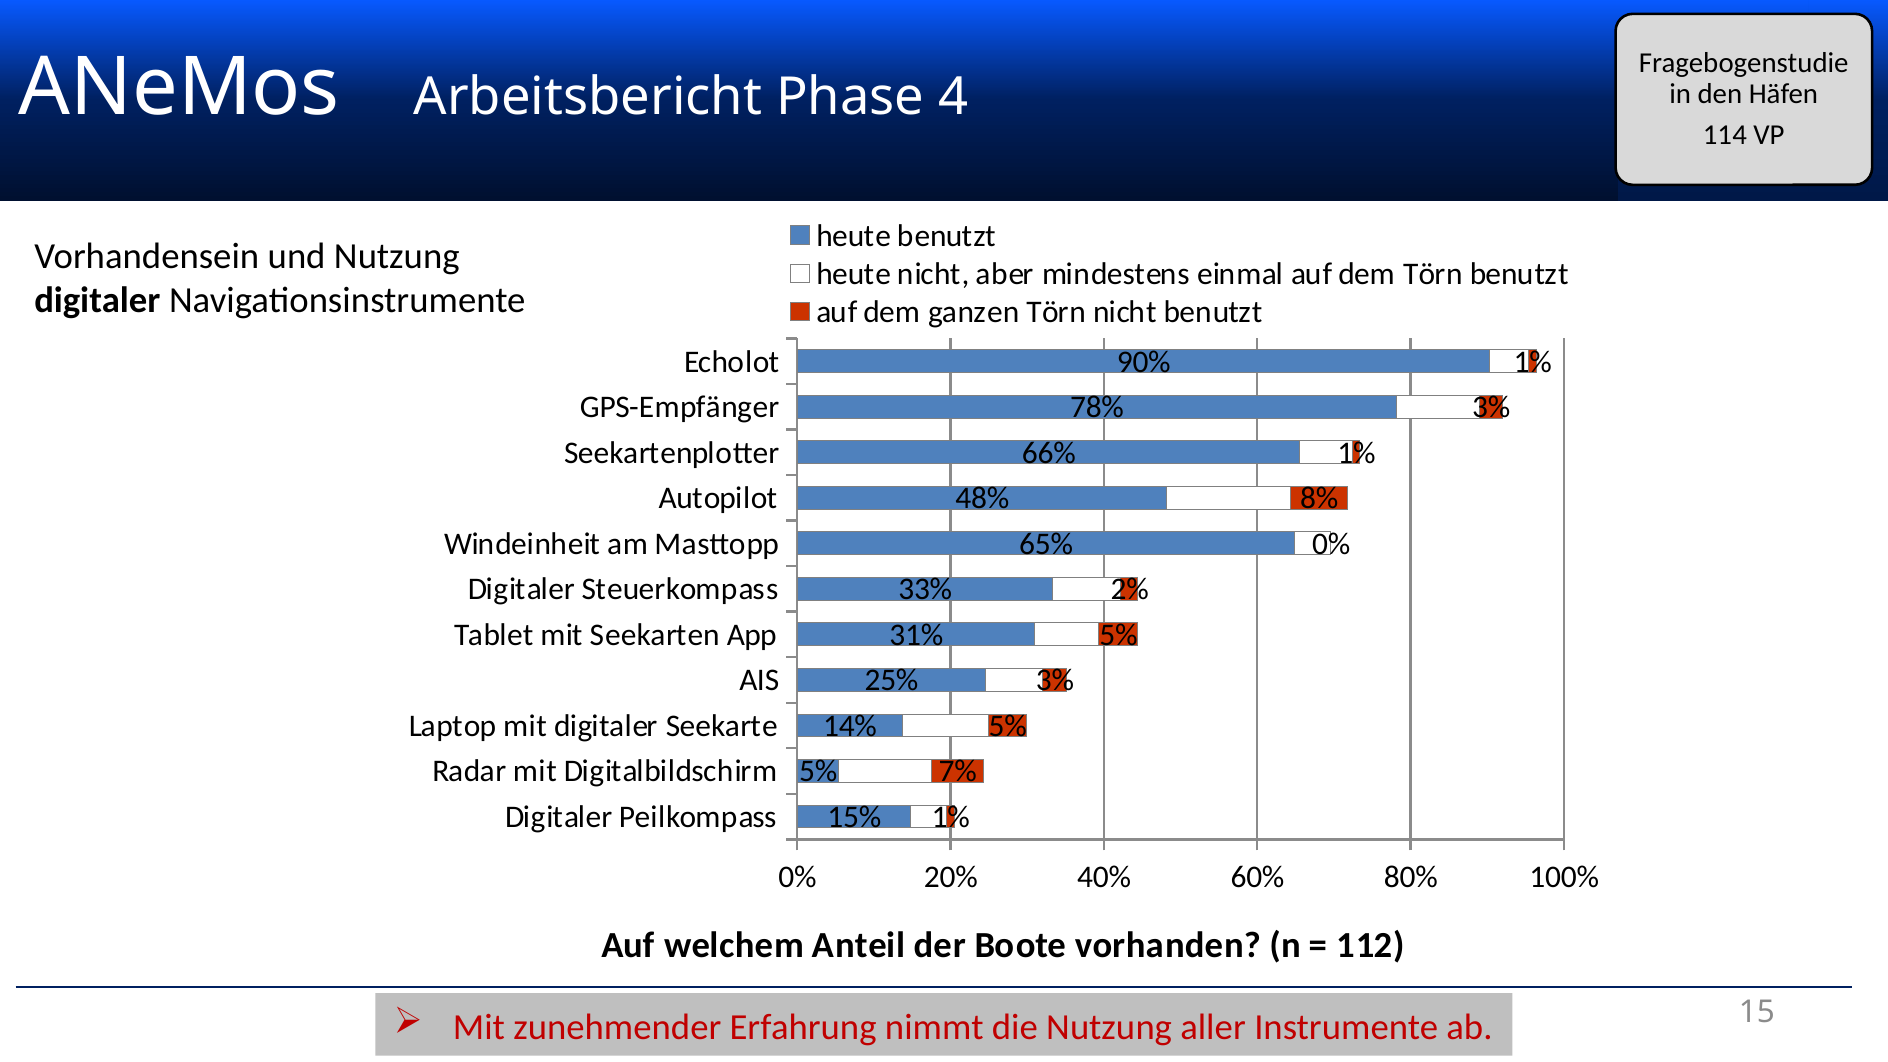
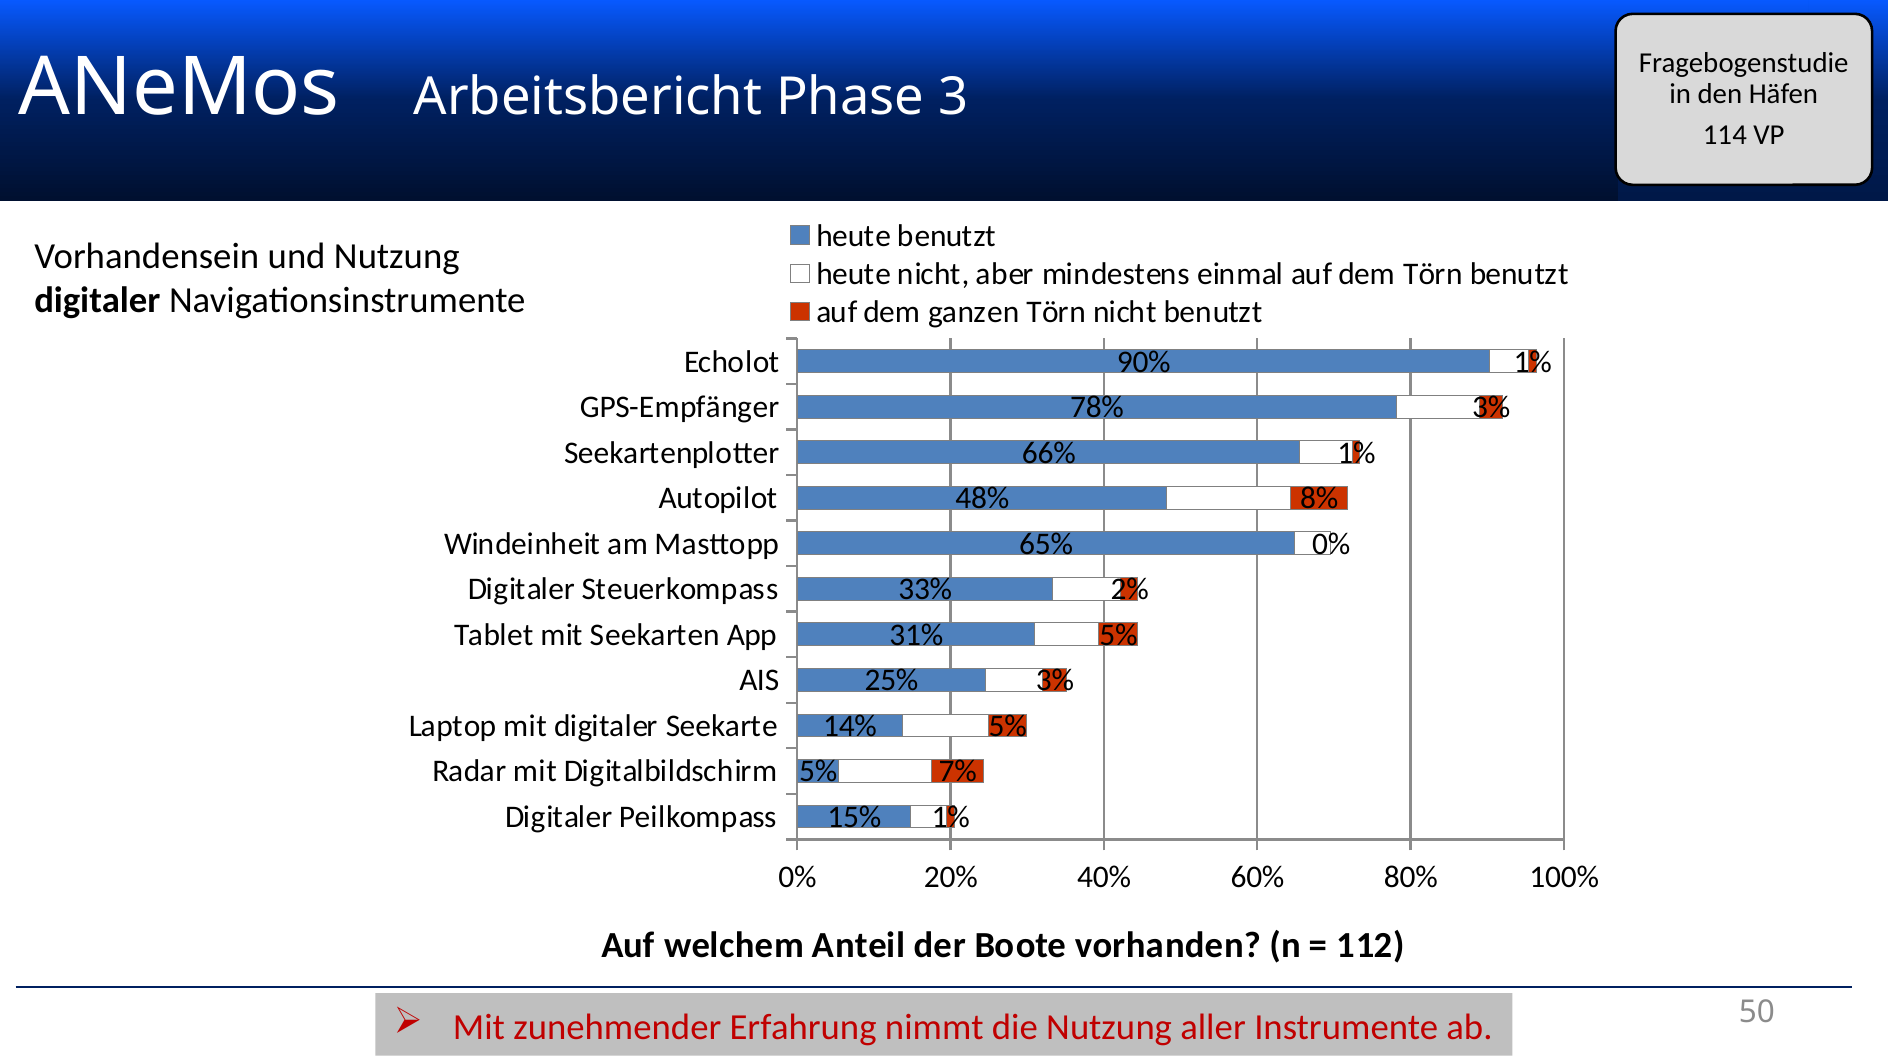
4: 4 -> 3 (953, 97)
15: 15 -> 50 (1757, 1012)
